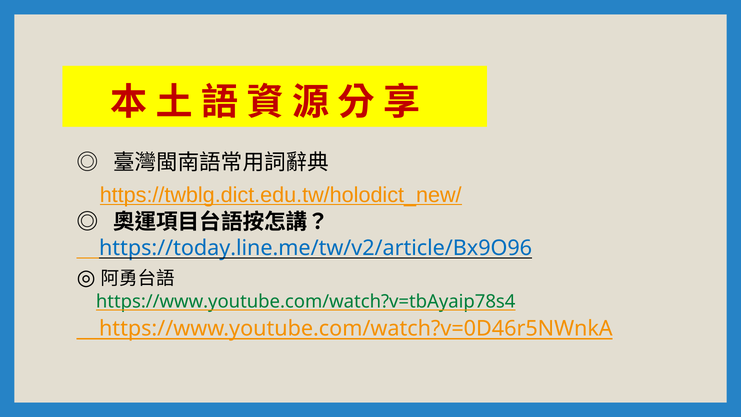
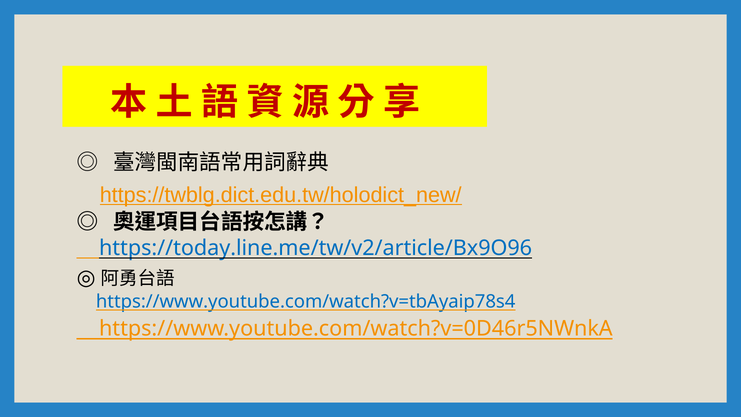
https://www.youtube.com/watch?v=tbAyaip78s4 colour: green -> blue (306, 301)
